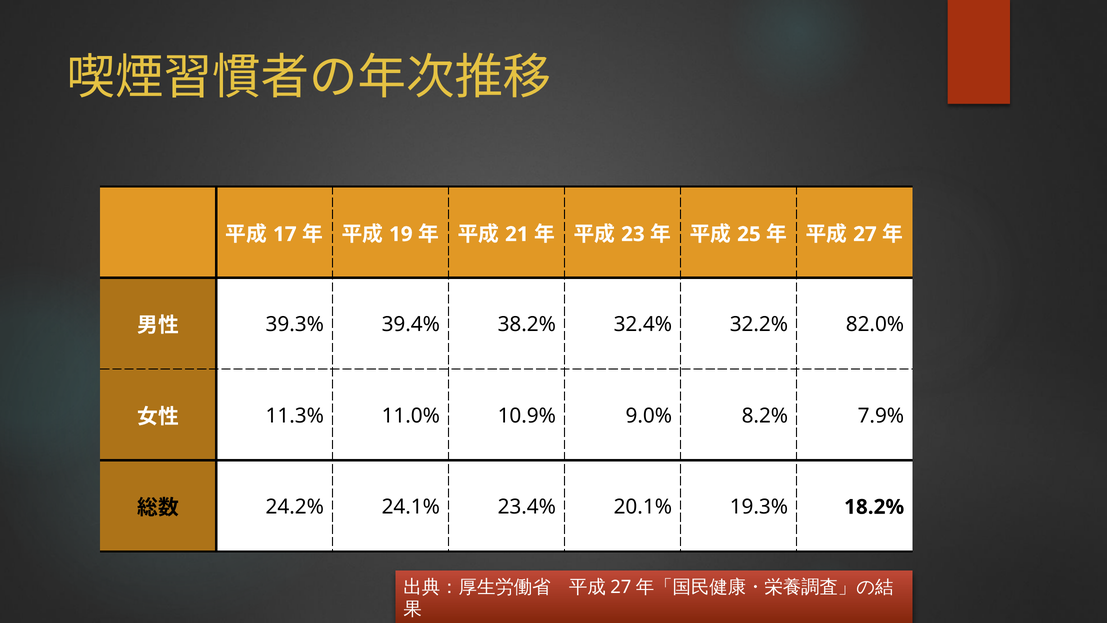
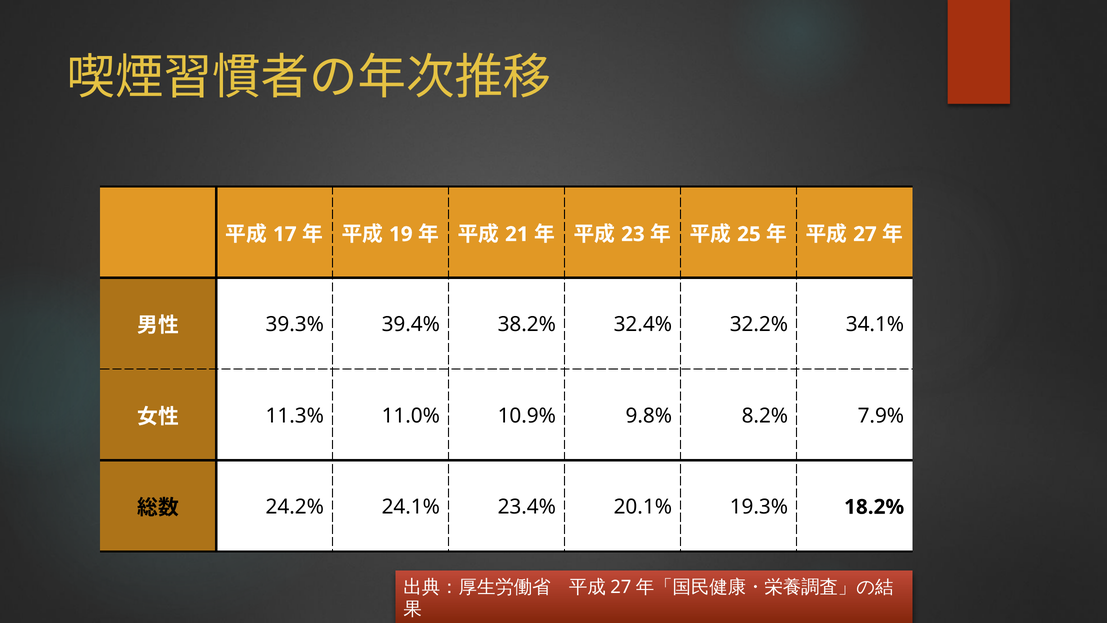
82.0%: 82.0% -> 34.1% (875, 324)
9.0%: 9.0% -> 9.8% (649, 416)
